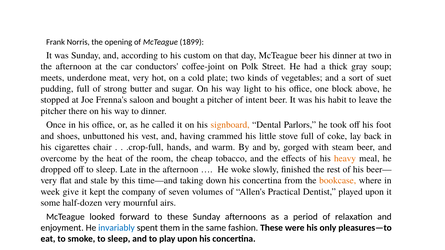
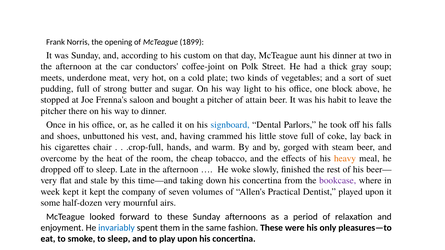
McTeague beer: beer -> aunt (308, 56)
intent: intent -> attain (256, 100)
signboard colour: orange -> blue (230, 125)
foot: foot -> falls (384, 125)
bookcase colour: orange -> purple (338, 181)
week give: give -> kept (71, 192)
